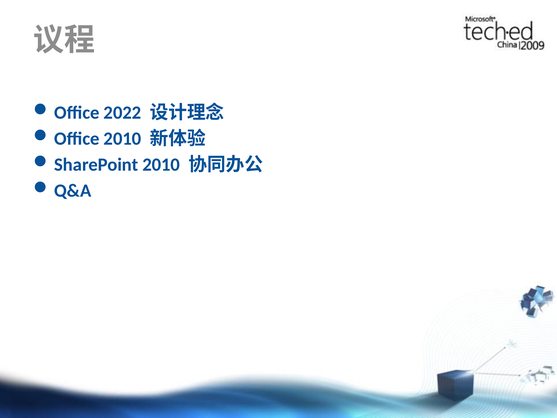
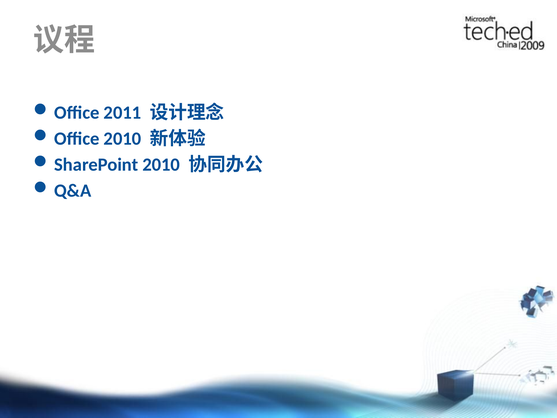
2022: 2022 -> 2011 (122, 113)
